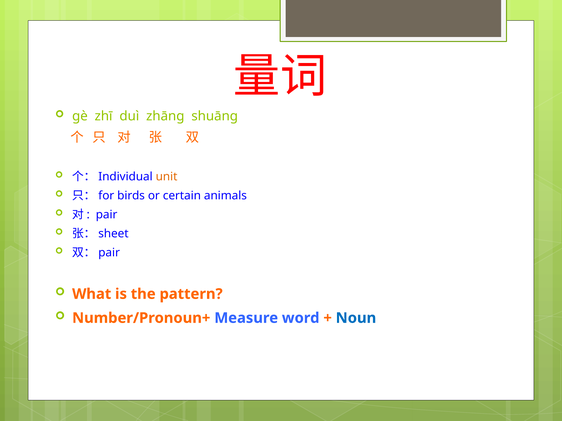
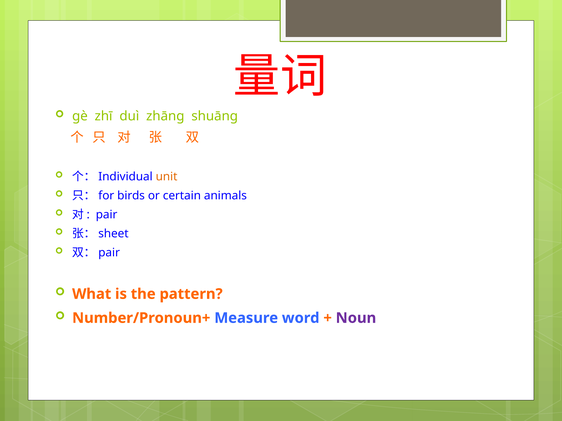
Noun colour: blue -> purple (356, 318)
